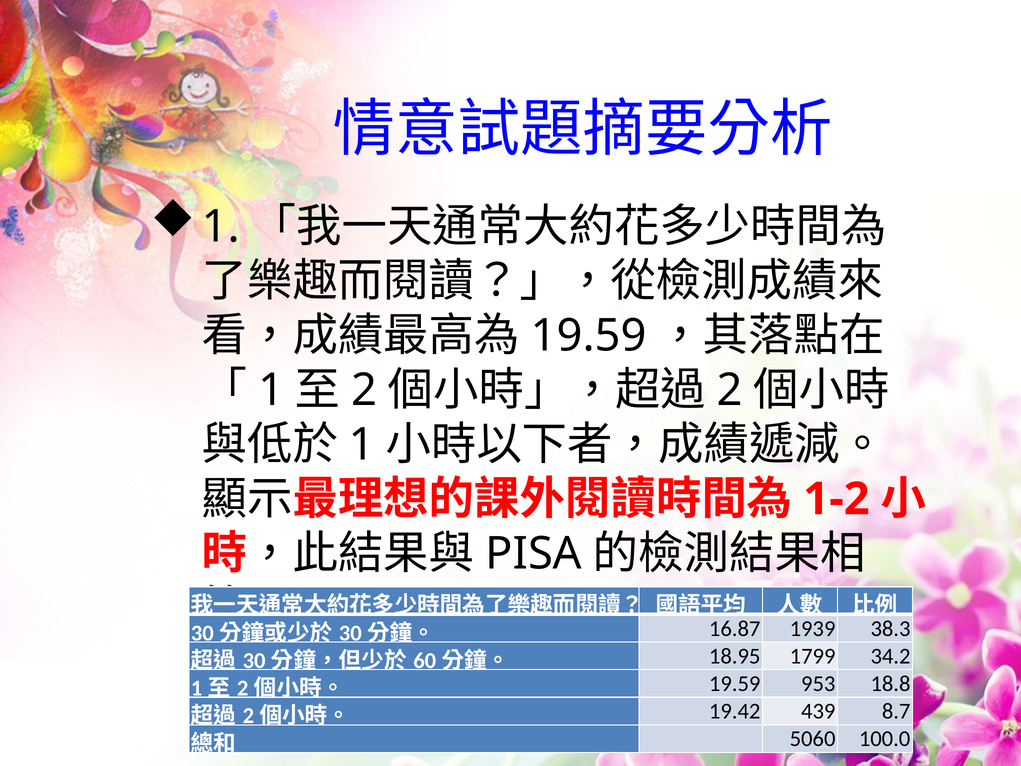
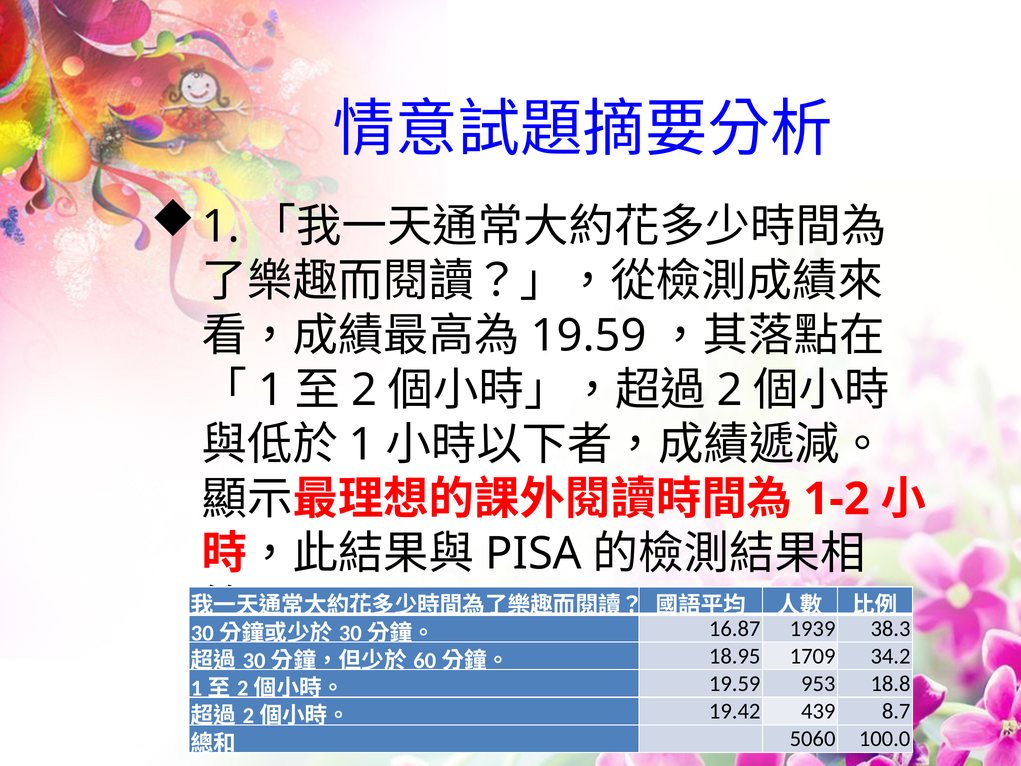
1799: 1799 -> 1709 (813, 656)
